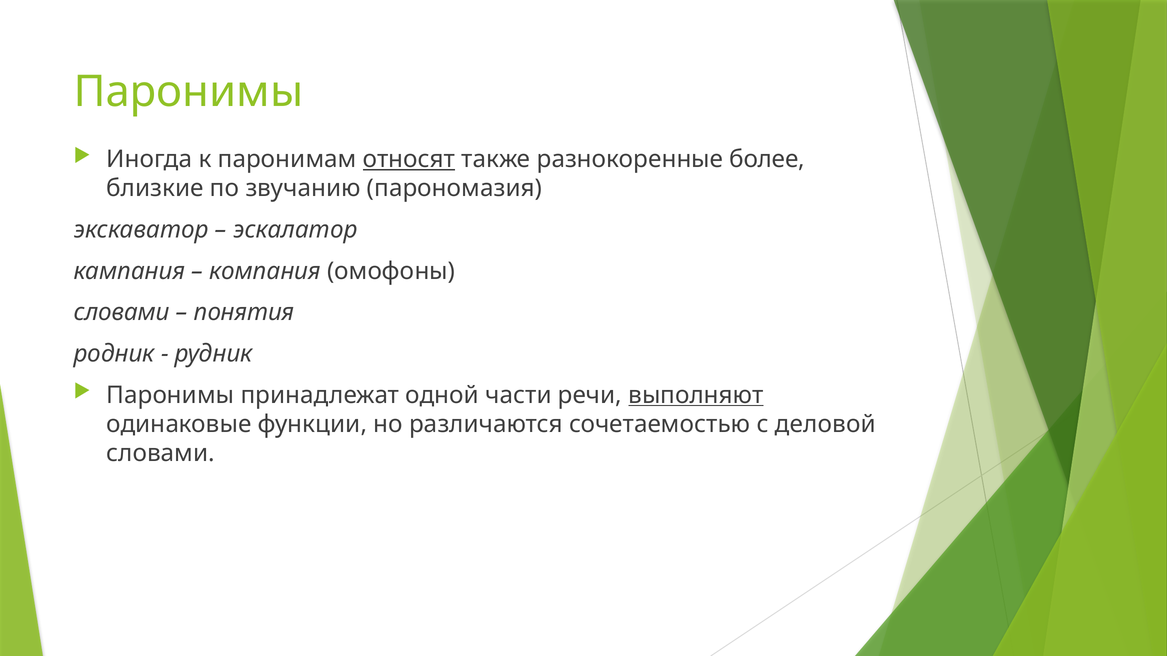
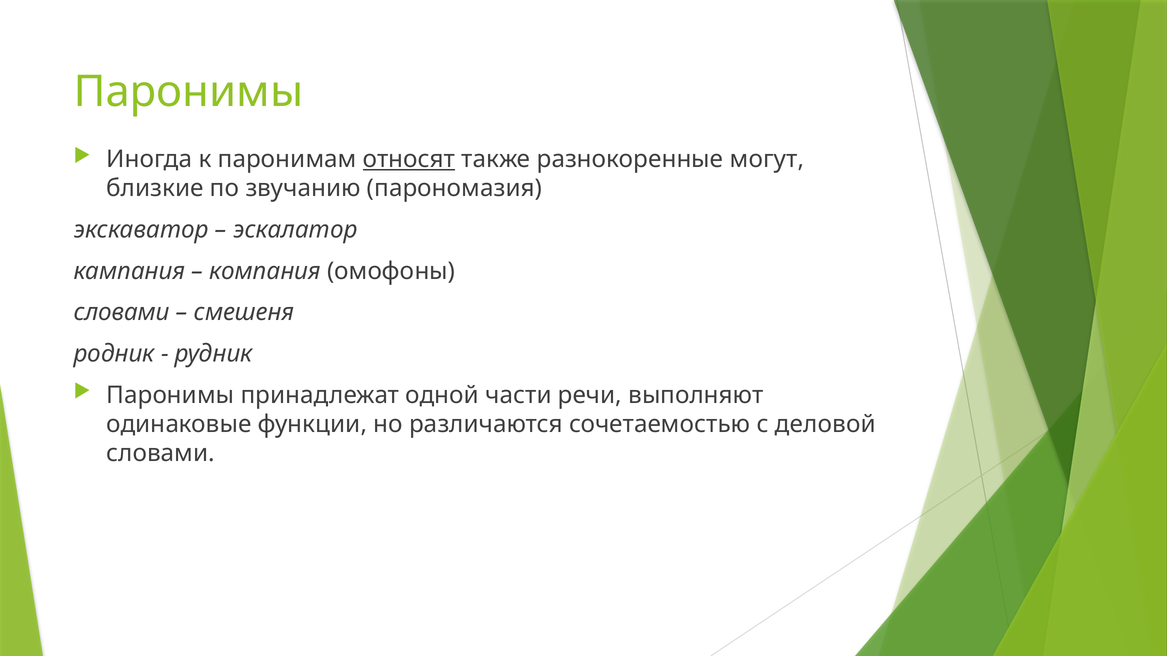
более: более -> могут (767, 159)
понятия: понятия -> смешеня (244, 313)
выполняют underline: present -> none (696, 395)
